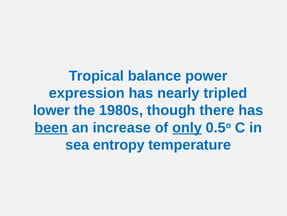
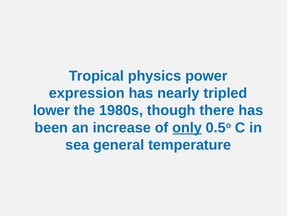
balance: balance -> physics (155, 76)
been underline: present -> none (51, 127)
entropy: entropy -> general (119, 144)
